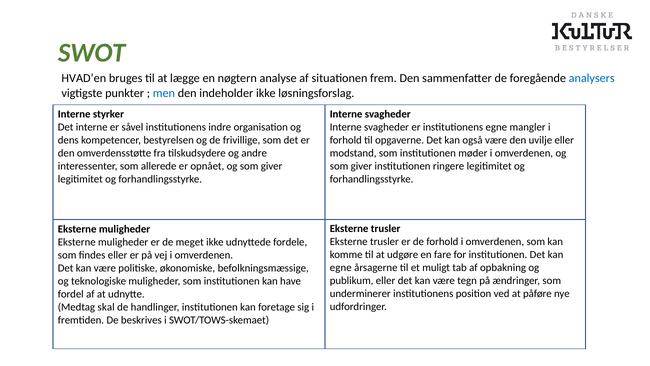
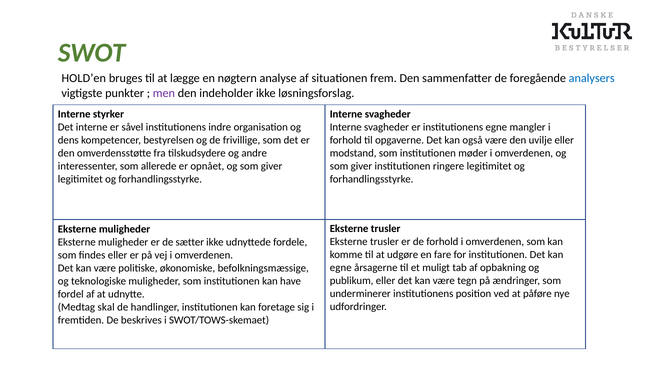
HVAD’en: HVAD’en -> HOLD’en (84, 78)
men colour: blue -> purple (164, 93)
meget: meget -> sætter (190, 242)
